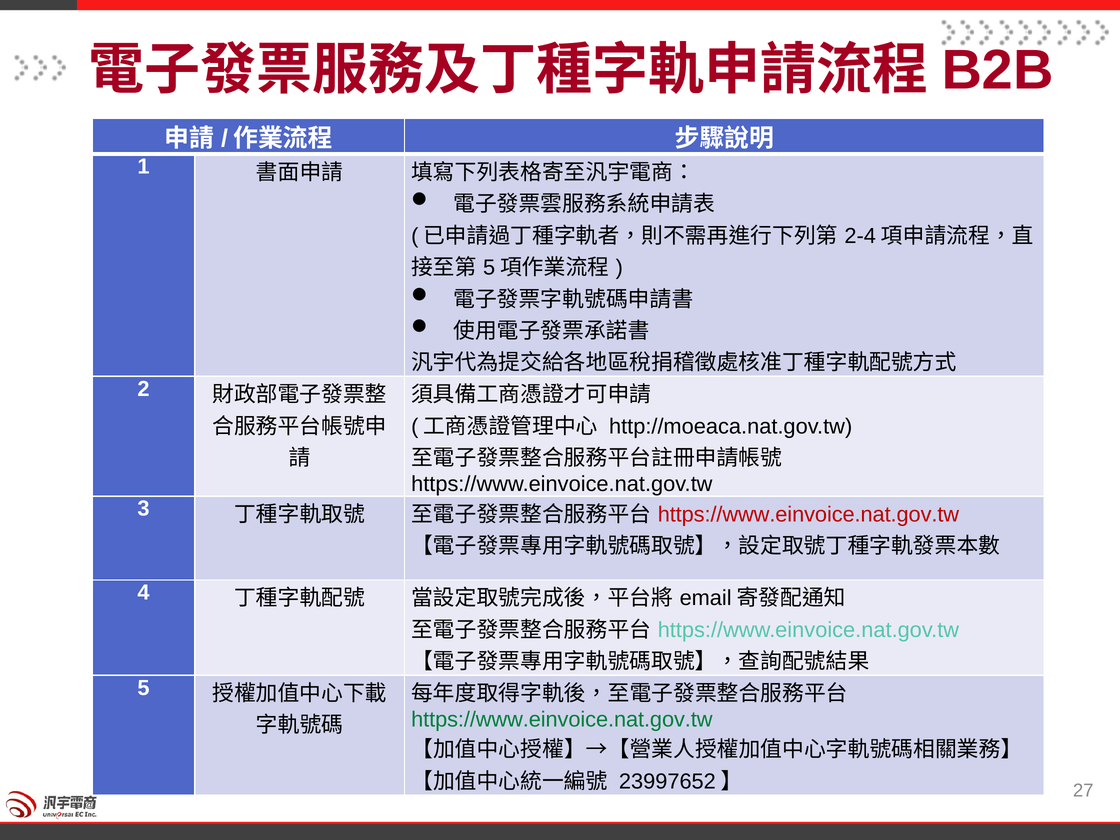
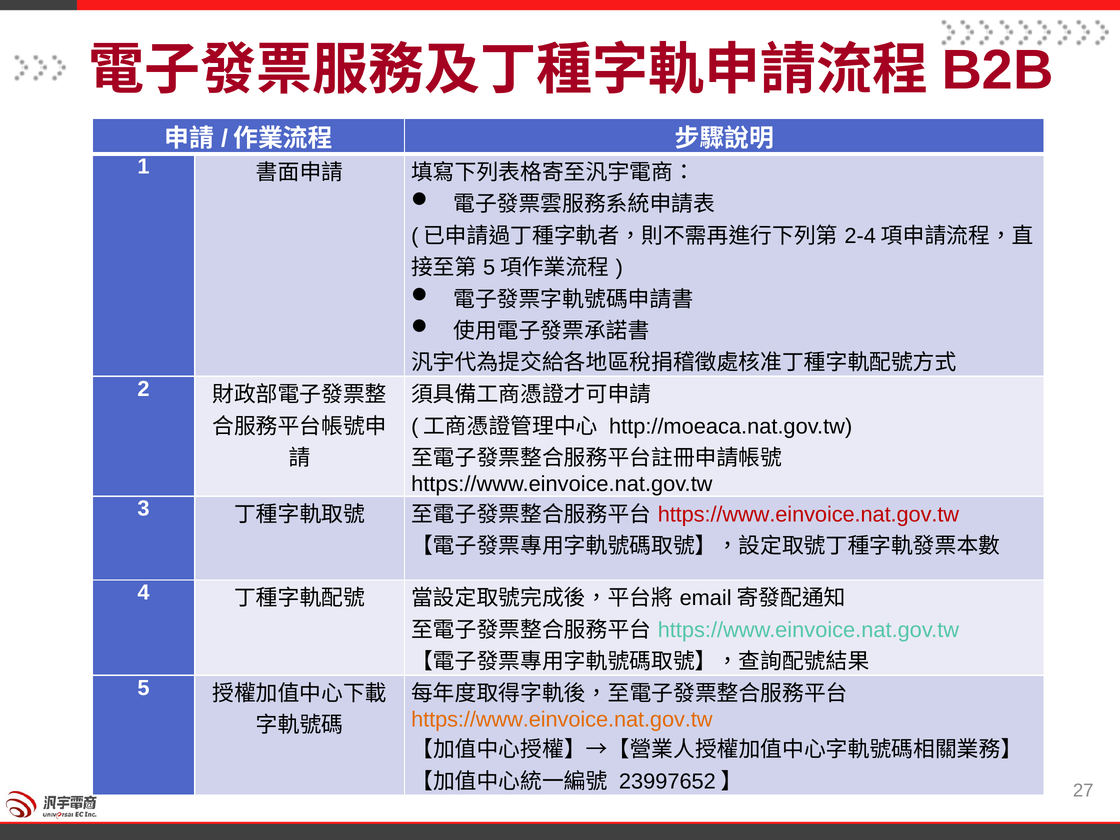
https://www.einvoice.nat.gov.tw colour: green -> orange (562, 720)
